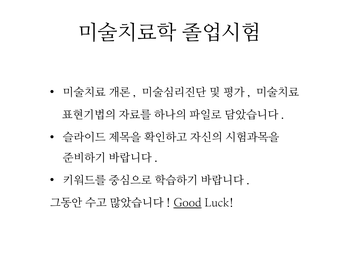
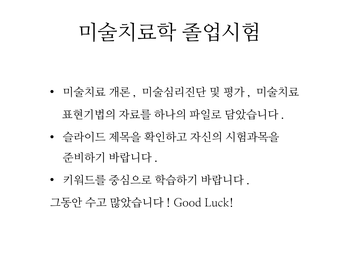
Good underline: present -> none (187, 203)
